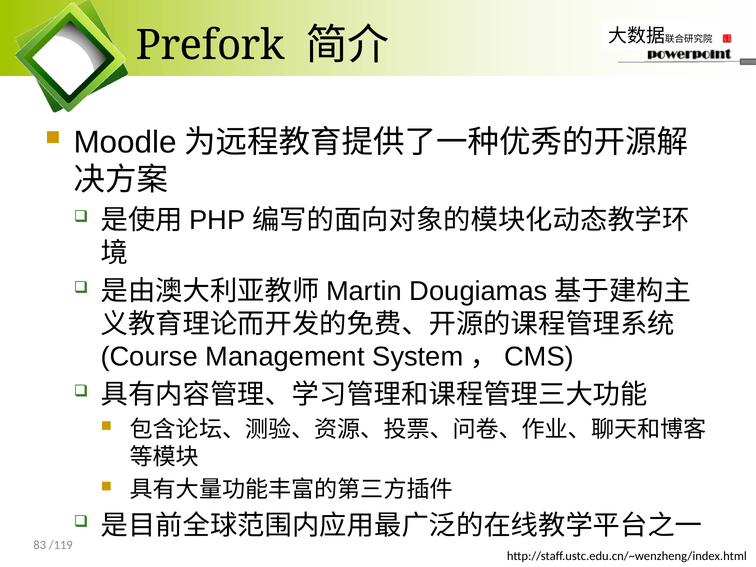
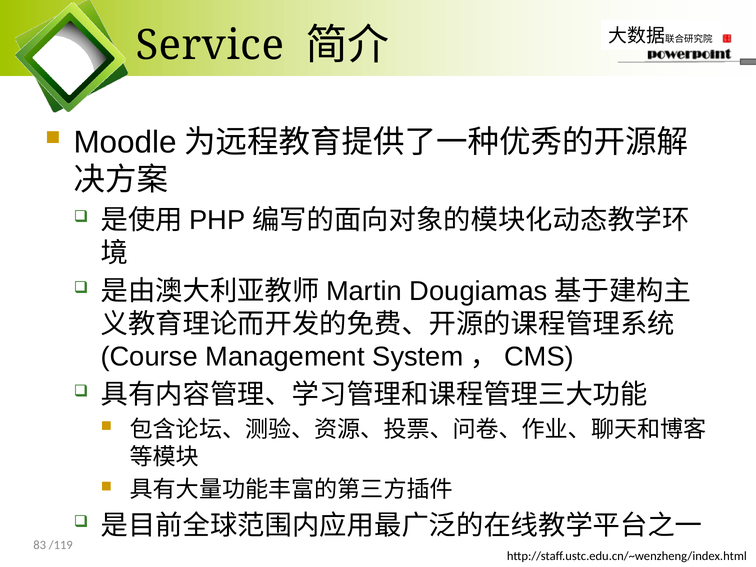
Prefork: Prefork -> Service (210, 45)
